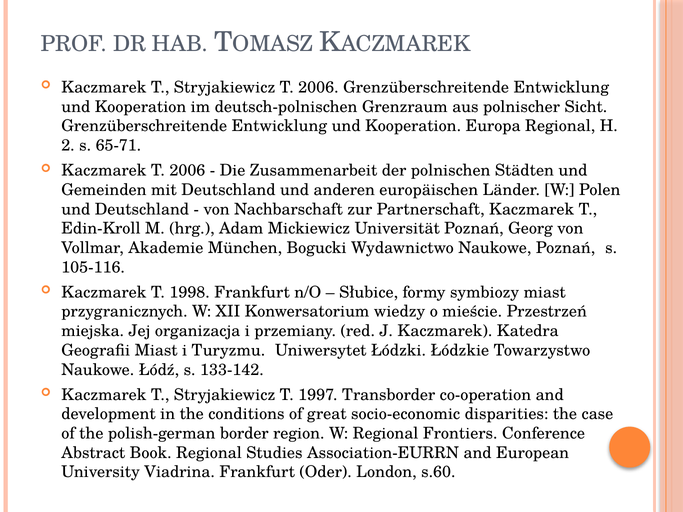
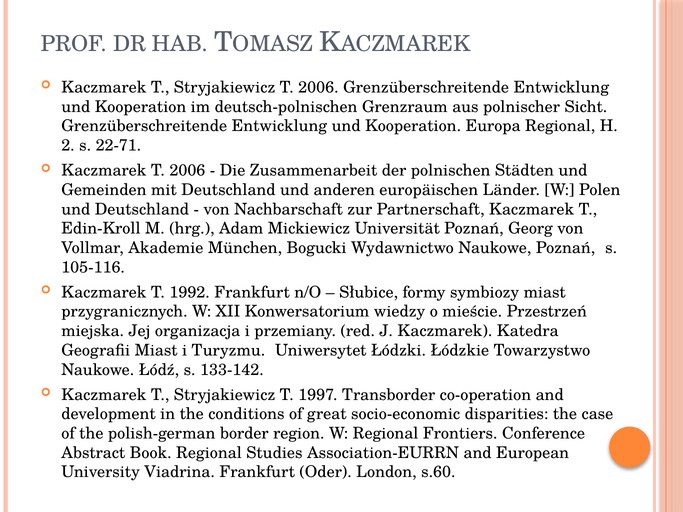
65-71: 65-71 -> 22-71 (118, 146)
1998: 1998 -> 1992 (190, 292)
